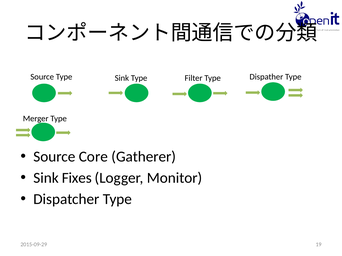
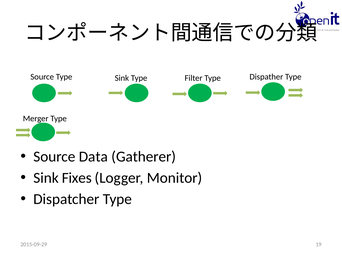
Core: Core -> Data (93, 157)
